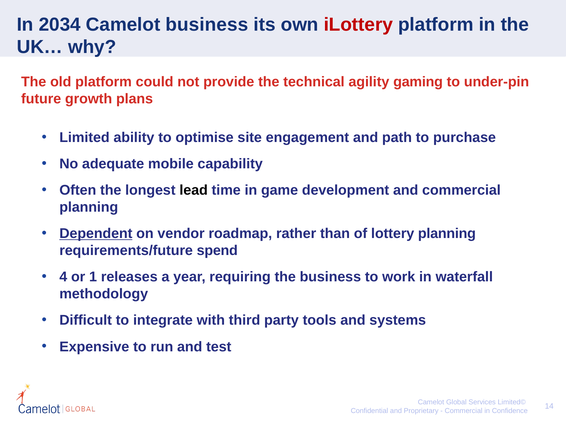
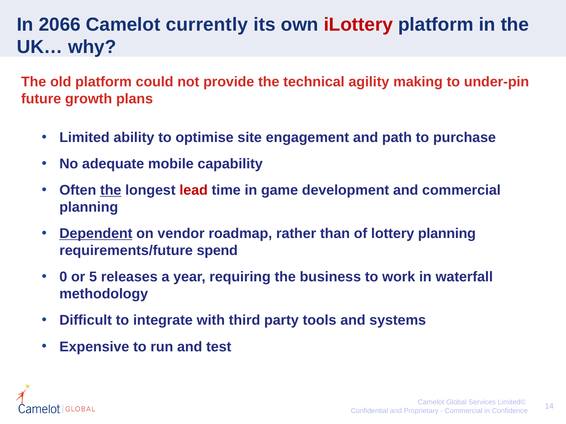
2034: 2034 -> 2066 (60, 25)
Camelot business: business -> currently (207, 25)
gaming: gaming -> making (418, 82)
the underline: none -> present (111, 190)
lead colour: black -> red (194, 190)
4: 4 -> 0 (63, 277)
1: 1 -> 5 (93, 277)
